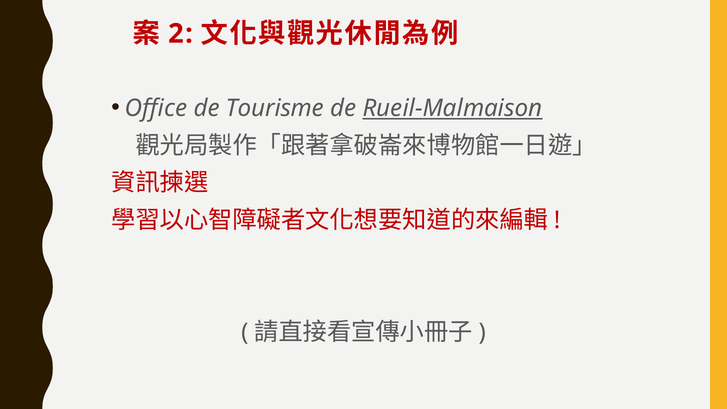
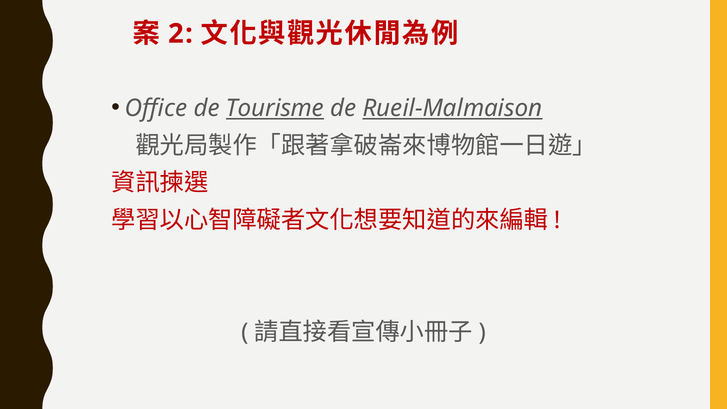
Tourisme underline: none -> present (275, 108)
